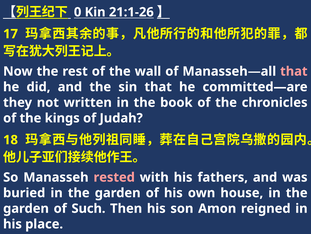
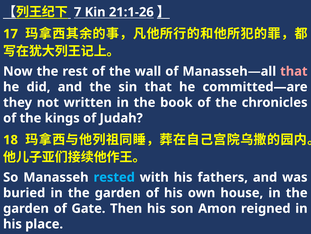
0: 0 -> 7 (78, 12)
rested colour: pink -> light blue (114, 177)
Such: Such -> Gate (88, 208)
